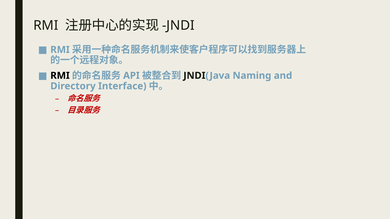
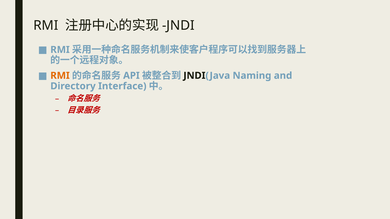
RMI colour: black -> orange (60, 76)
